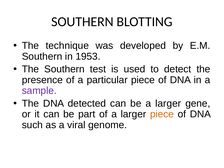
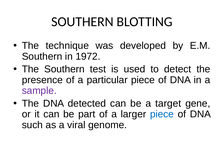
1953: 1953 -> 1972 (88, 56)
be a larger: larger -> target (168, 103)
piece colour: orange -> blue (162, 114)
